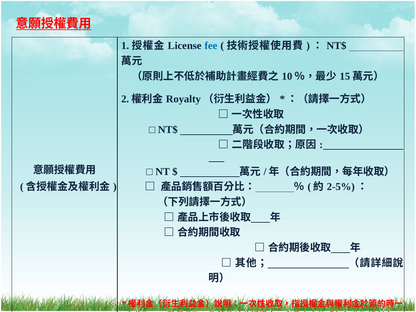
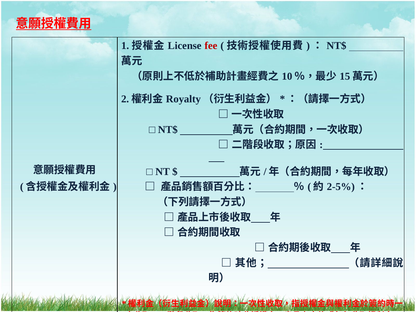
fee colour: blue -> red (211, 46)
